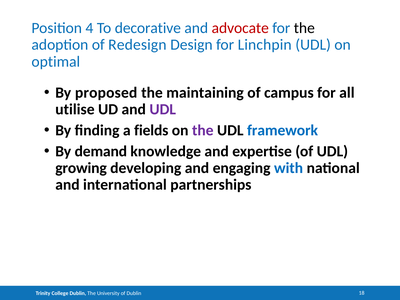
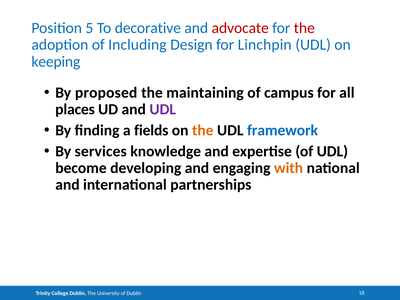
4: 4 -> 5 (89, 28)
the colour: black -> red (304, 28)
Redesign: Redesign -> Including (137, 45)
optimal: optimal -> keeping (56, 62)
utilise: utilise -> places (75, 109)
the colour: purple -> orange (203, 130)
demand: demand -> services (101, 151)
growing: growing -> become (81, 168)
with colour: blue -> orange (289, 168)
